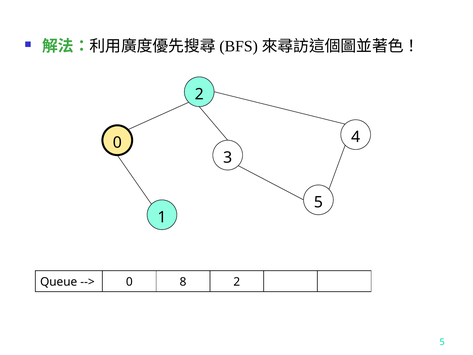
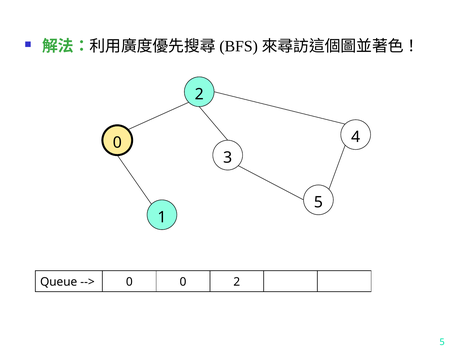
0 8: 8 -> 0 (183, 282)
